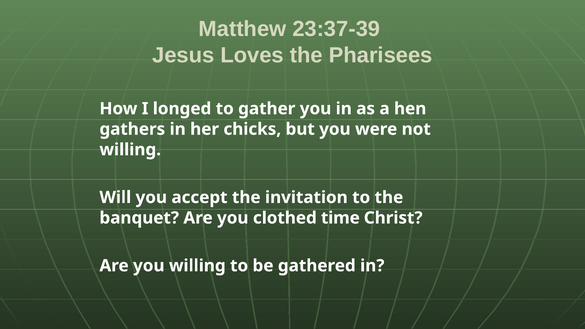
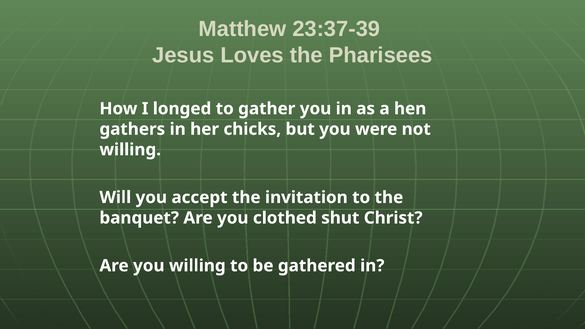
time: time -> shut (340, 218)
